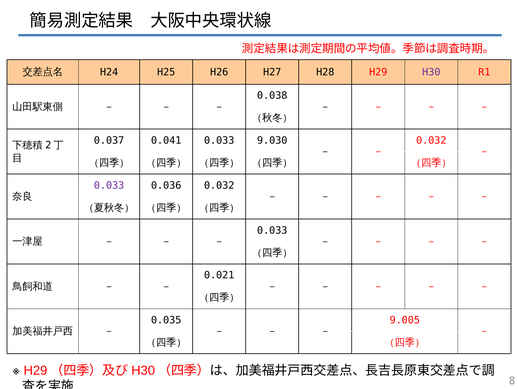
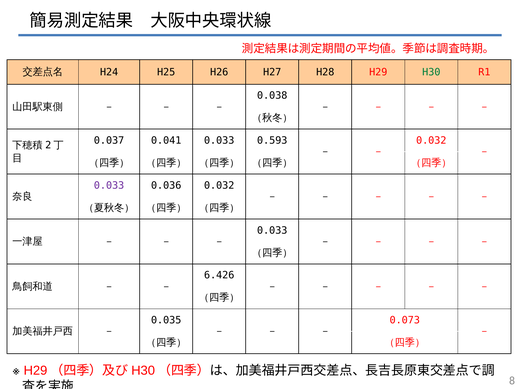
H30 colour: purple -> green (431, 72)
9.030: 9.030 -> 0.593 (272, 140)
0.021: 0.021 -> 6.426 (219, 275)
9.005: 9.005 -> 0.073 (405, 320)
